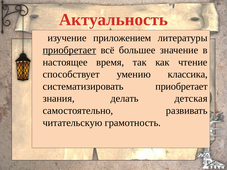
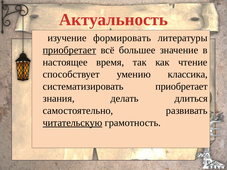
приложением: приложением -> формировать (122, 38)
детская: детская -> длиться (191, 99)
читательскую underline: none -> present (72, 123)
